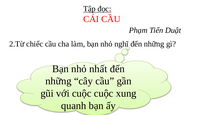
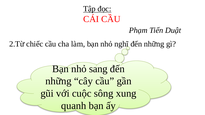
nhất: nhất -> sang (98, 69)
cuộc cuộc: cuộc -> sông (104, 94)
